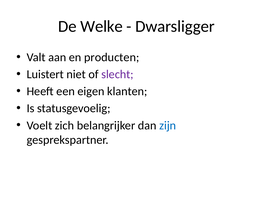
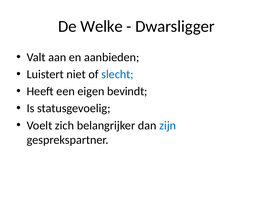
producten: producten -> aanbieden (112, 57)
slecht colour: purple -> blue (117, 74)
klanten: klanten -> bevindt (127, 91)
